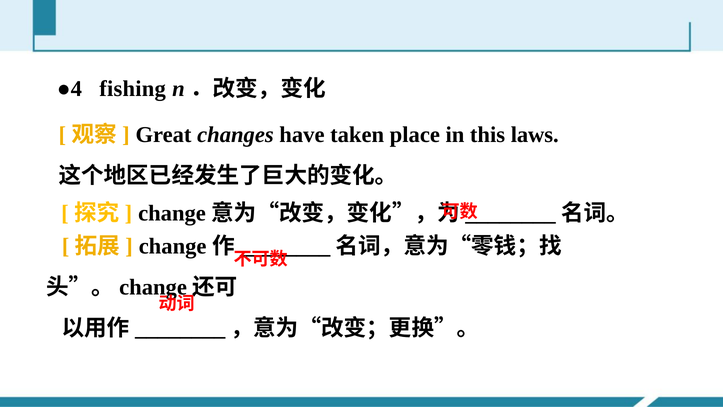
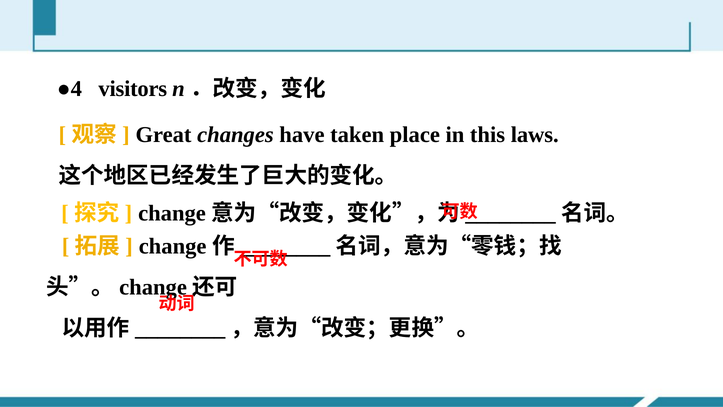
fishing: fishing -> visitors (133, 89)
